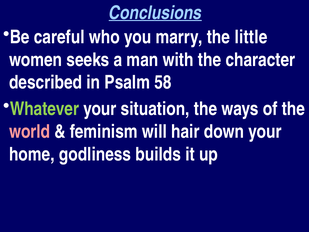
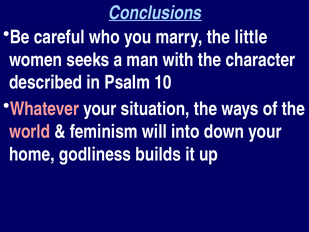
58: 58 -> 10 (163, 82)
Whatever colour: light green -> pink (44, 109)
hair: hair -> into (185, 131)
